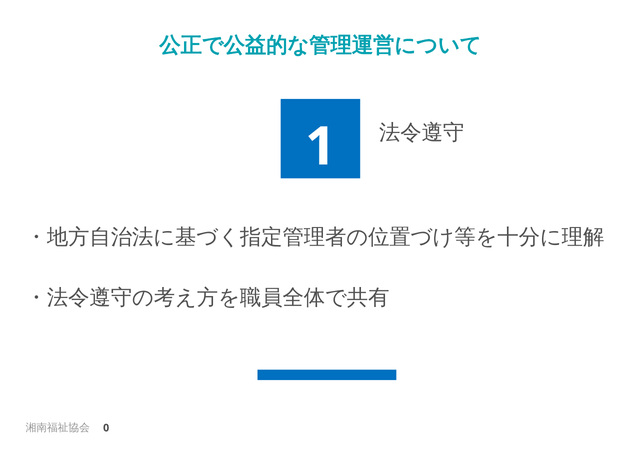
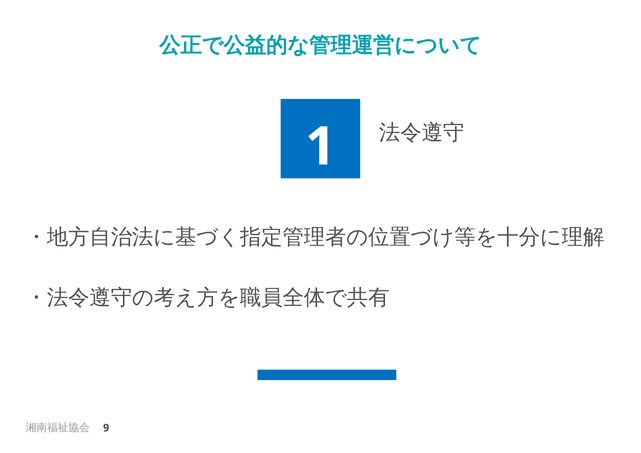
0: 0 -> 9 (106, 428)
